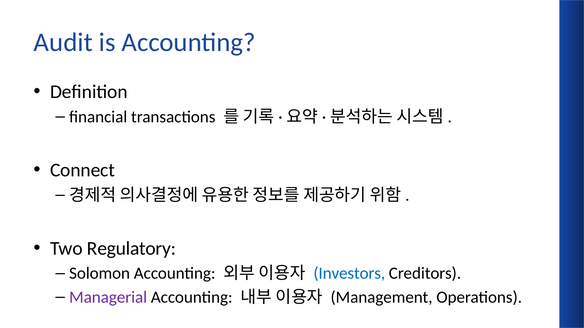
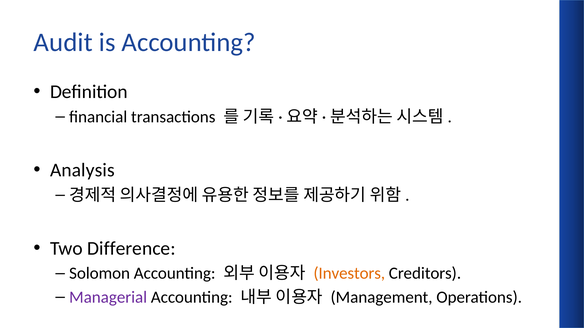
Connect: Connect -> Analysis (82, 170)
Regulatory: Regulatory -> Difference (131, 249)
Investors colour: blue -> orange (349, 274)
